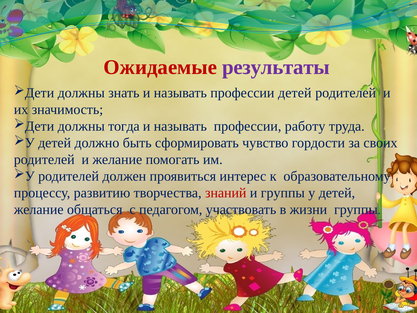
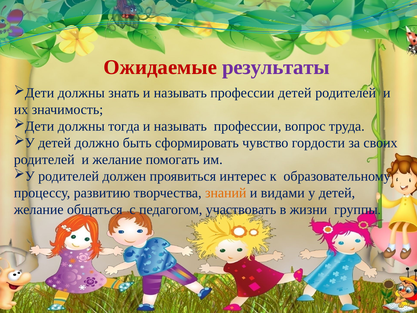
работу: работу -> вопрос (305, 126)
знаний colour: red -> orange (226, 193)
и группы: группы -> видами (283, 193)
